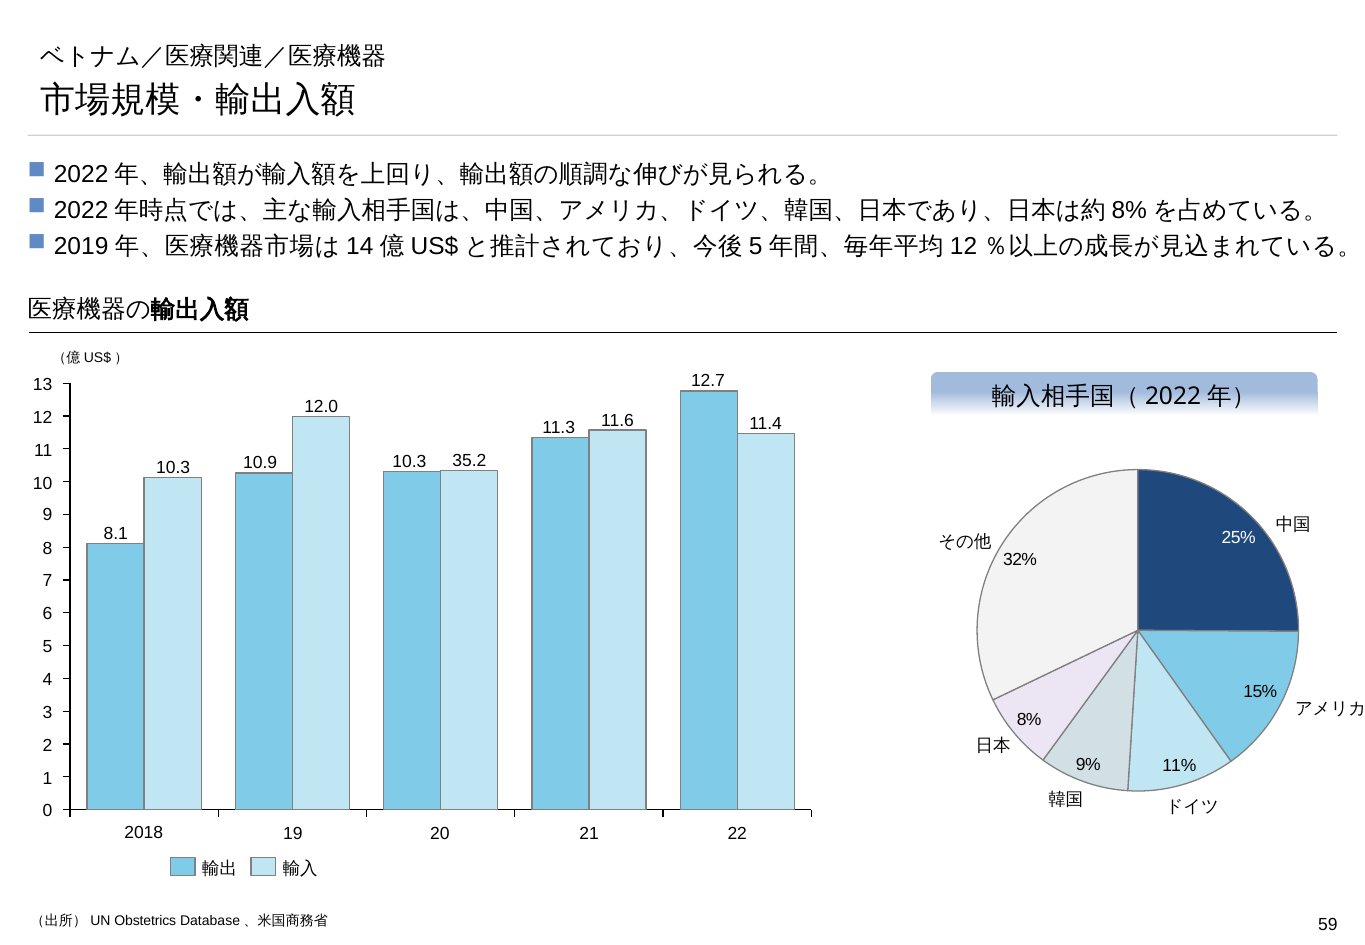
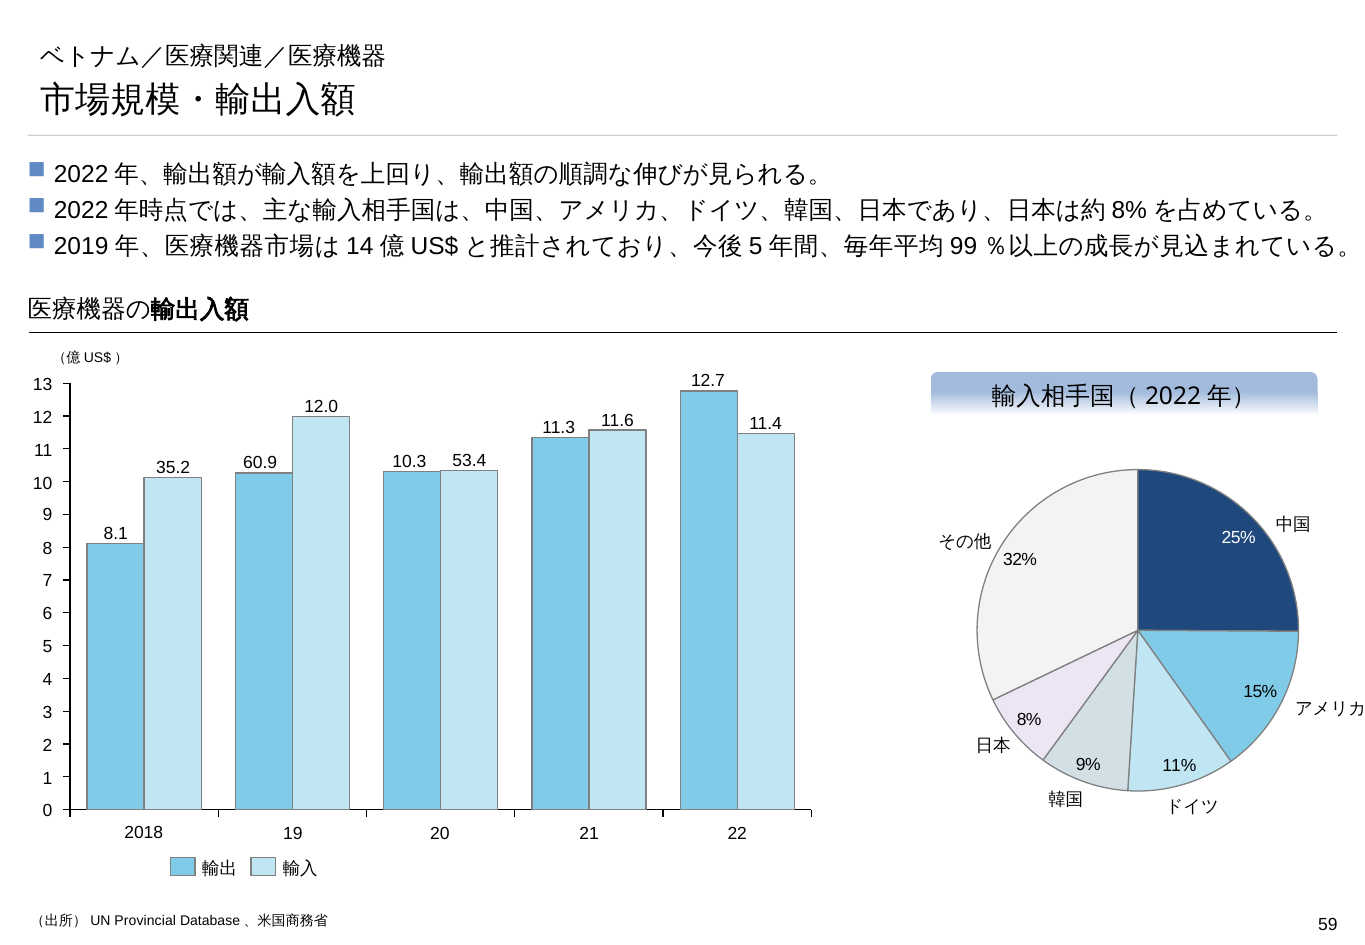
12: 12 -> 99 (964, 246)
35.2: 35.2 -> 53.4 (469, 460)
10.9: 10.9 -> 60.9 (260, 463)
10.3: 10.3 -> 35.2 (173, 468)
Obstetrics: Obstetrics -> Provincial (145, 920)
